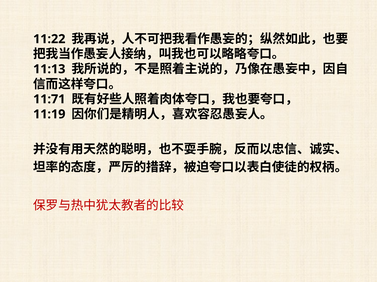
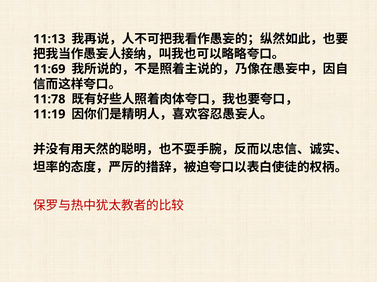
11:22: 11:22 -> 11:13 (49, 39)
11:13: 11:13 -> 11:69 (49, 69)
11:71: 11:71 -> 11:78 (49, 99)
